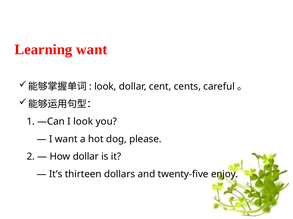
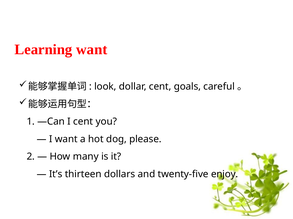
cents: cents -> goals (187, 87)
I look: look -> cent (83, 122)
How dollar: dollar -> many (86, 157)
